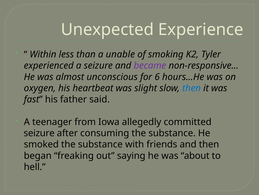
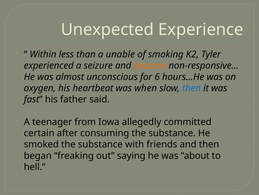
became colour: purple -> orange (150, 65)
slight: slight -> when (146, 88)
seizure: seizure -> certain (39, 133)
